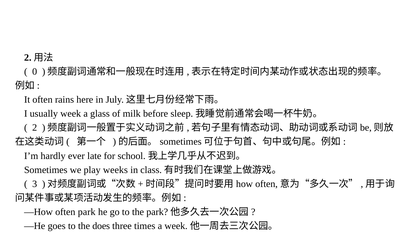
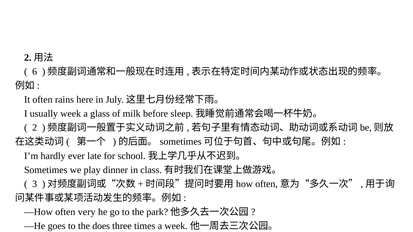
0: 0 -> 6 (35, 72)
weeks: weeks -> dinner (115, 170)
often park: park -> very (87, 212)
